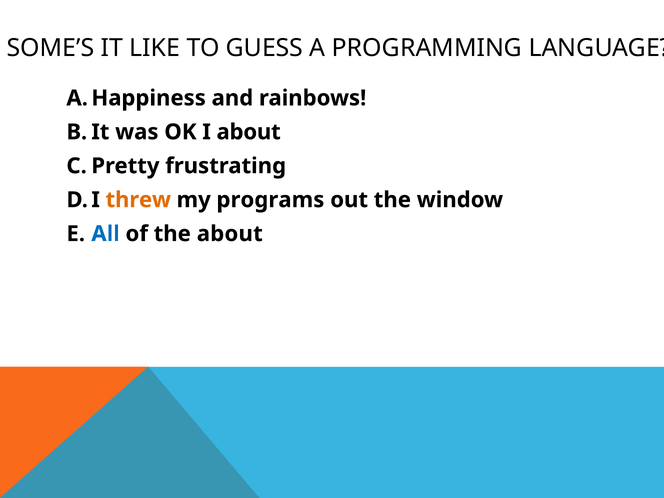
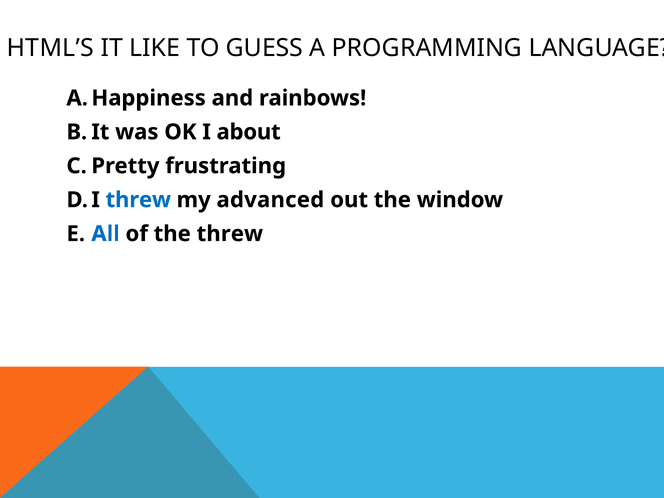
SOME’S: SOME’S -> HTML’S (50, 48)
threw colour: orange -> blue (138, 200)
programs: programs -> advanced (270, 200)
the about: about -> threw (230, 234)
